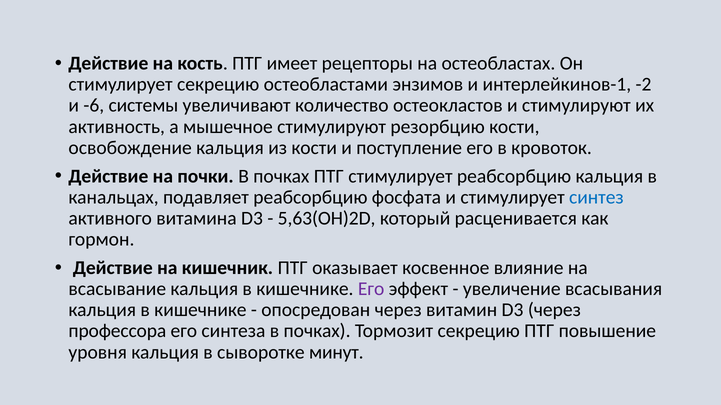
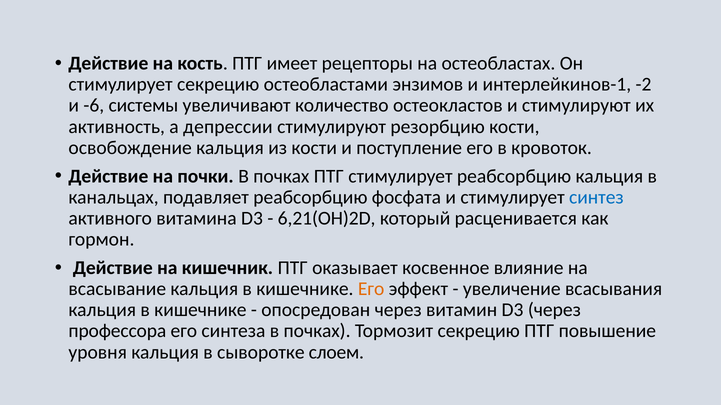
мышечное: мышечное -> депрессии (228, 127)
5,63(ОН)2D: 5,63(ОН)2D -> 6,21(ОН)2D (327, 219)
Его colour: purple -> orange (371, 289)
минут: минут -> слоем (336, 353)
